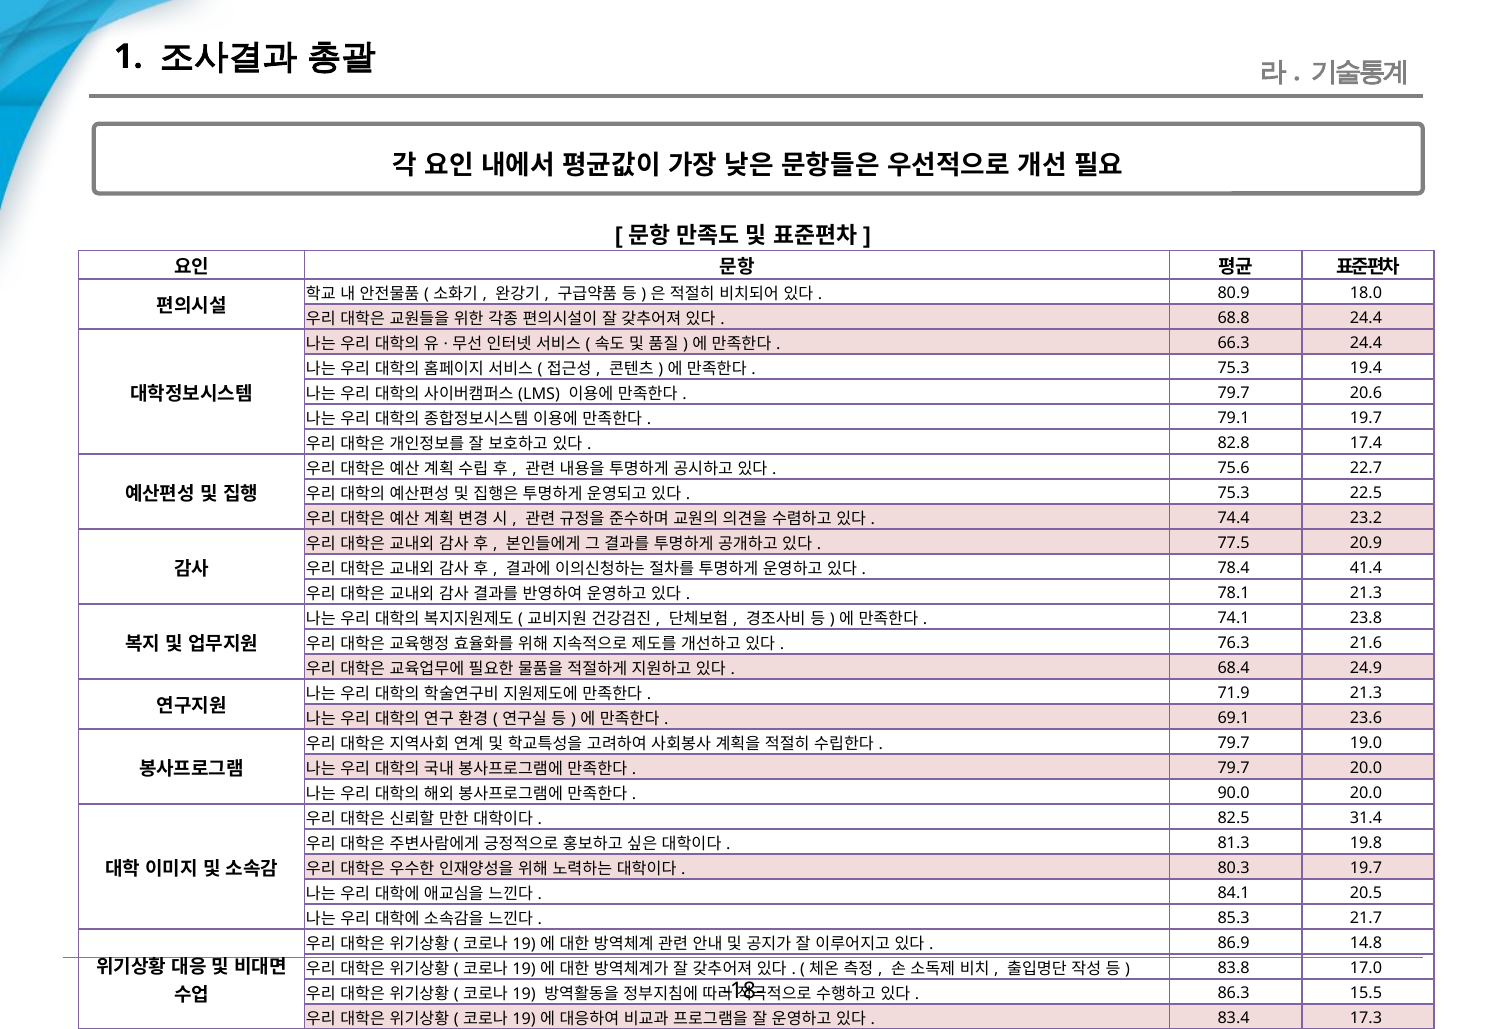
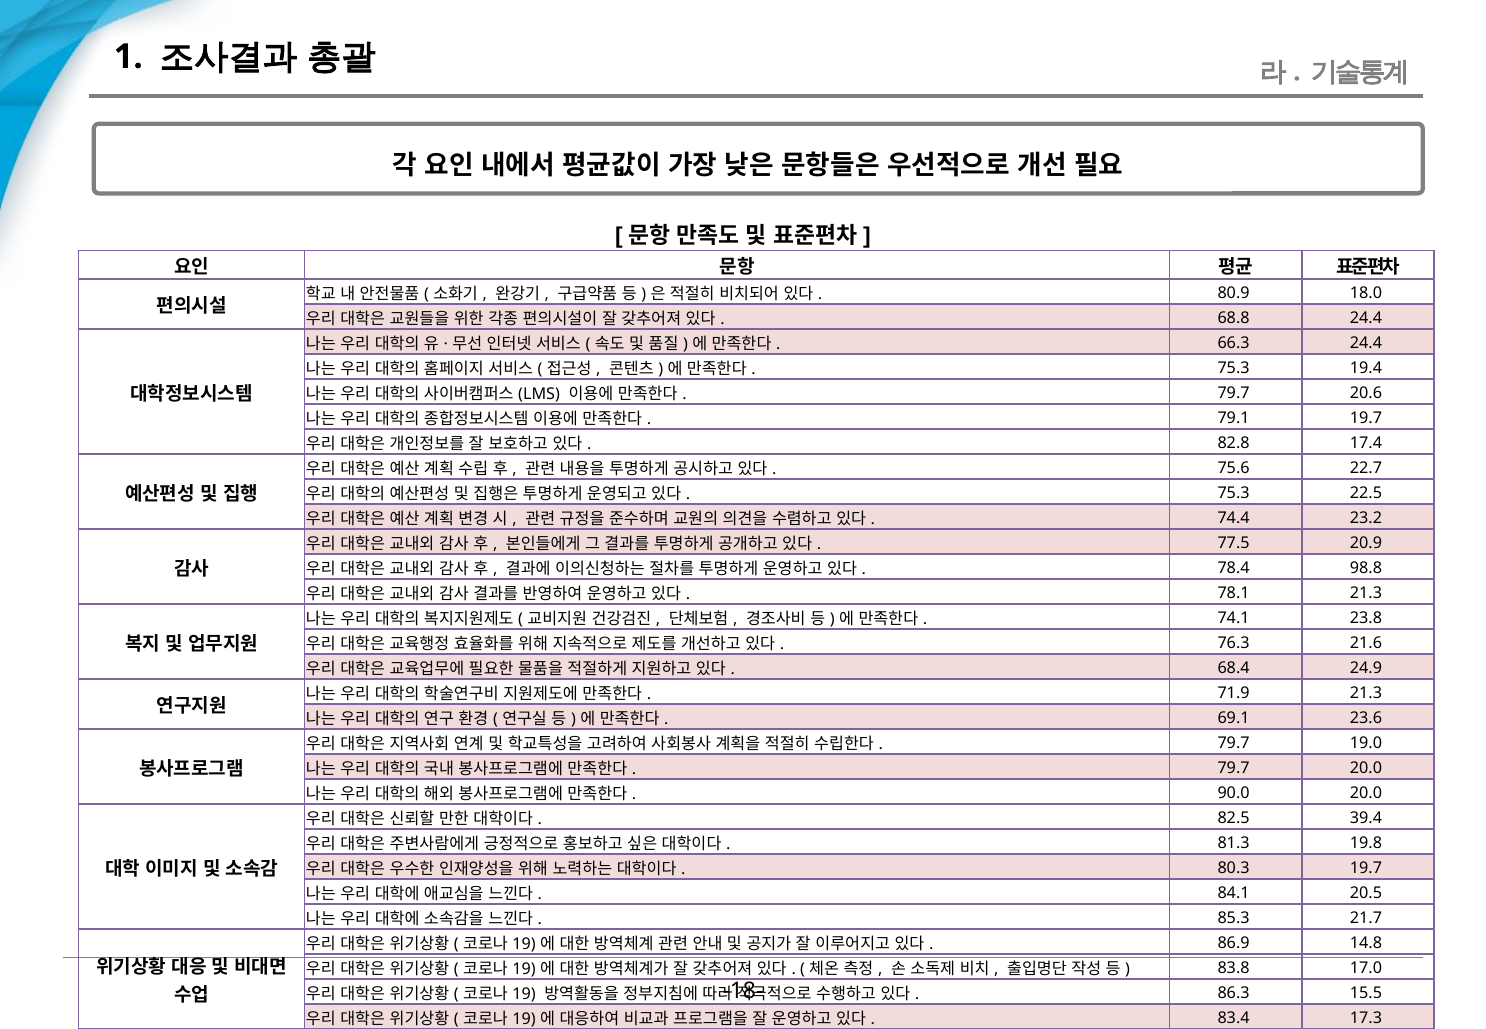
41.4: 41.4 -> 98.8 (1366, 568)
31.4: 31.4 -> 39.4 (1366, 818)
